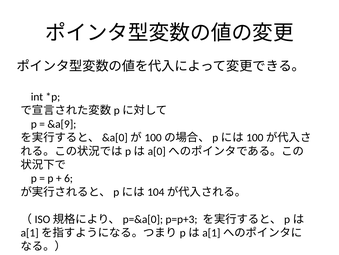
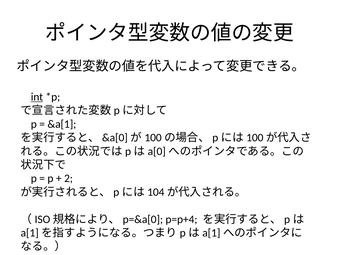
int underline: none -> present (37, 97)
&a[9: &a[9 -> &a[1 (62, 124)
6: 6 -> 2 (69, 178)
p=p+3: p=p+3 -> p=p+4 (181, 219)
